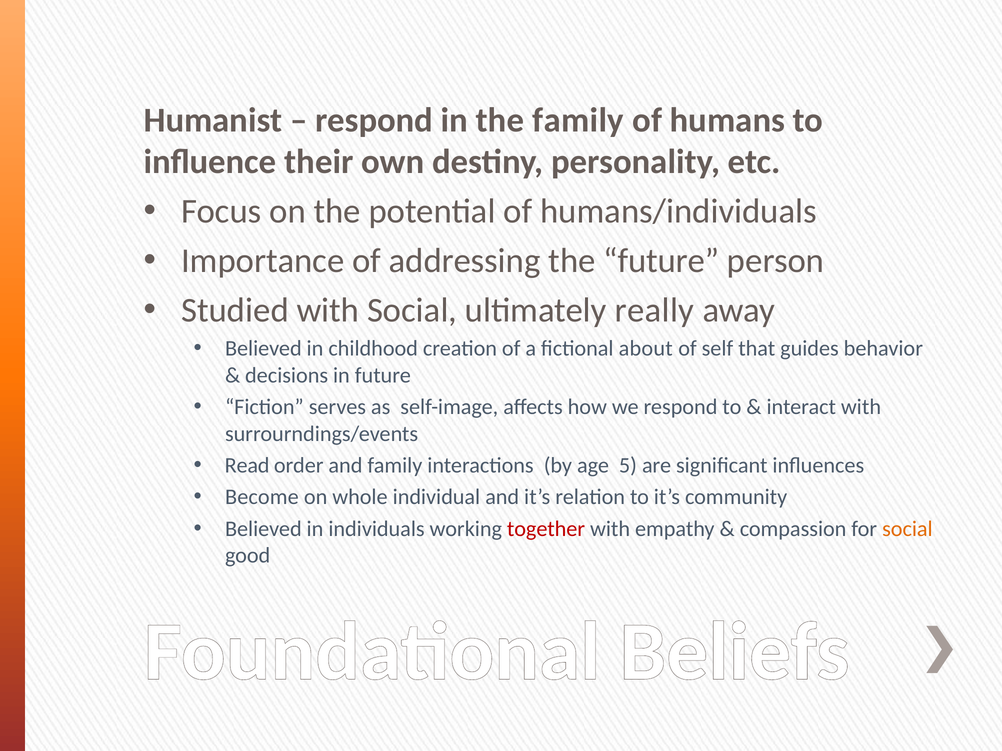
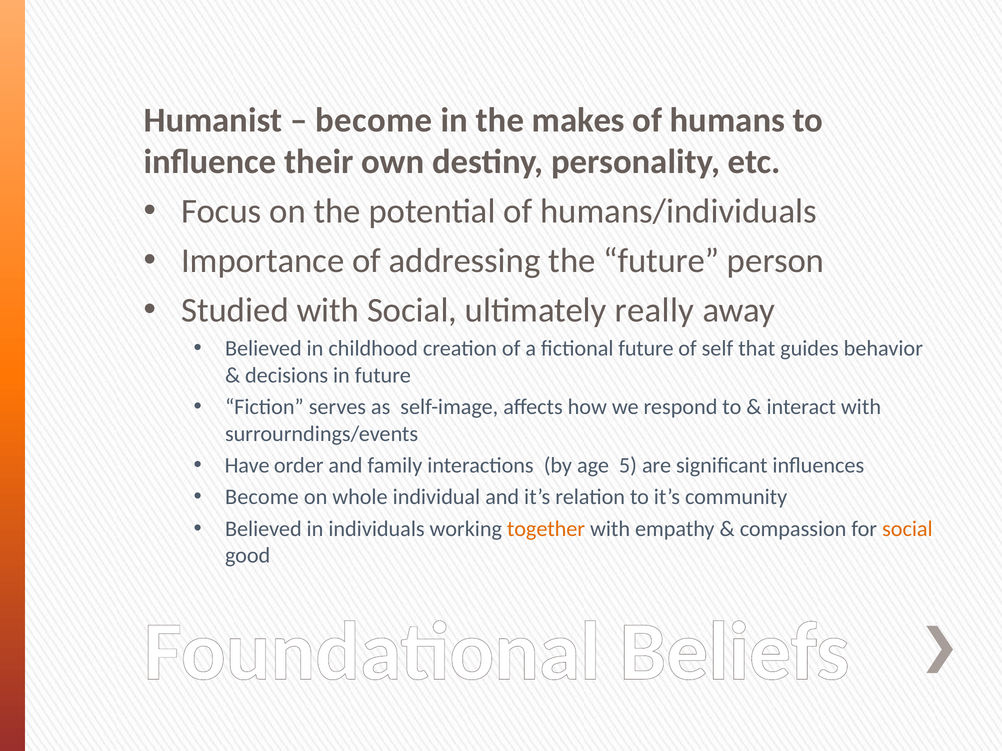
respond: respond -> become (374, 120)
the family: family -> makes (578, 120)
fictional about: about -> future (646, 349)
Read: Read -> Have (247, 466)
together colour: red -> orange (546, 529)
